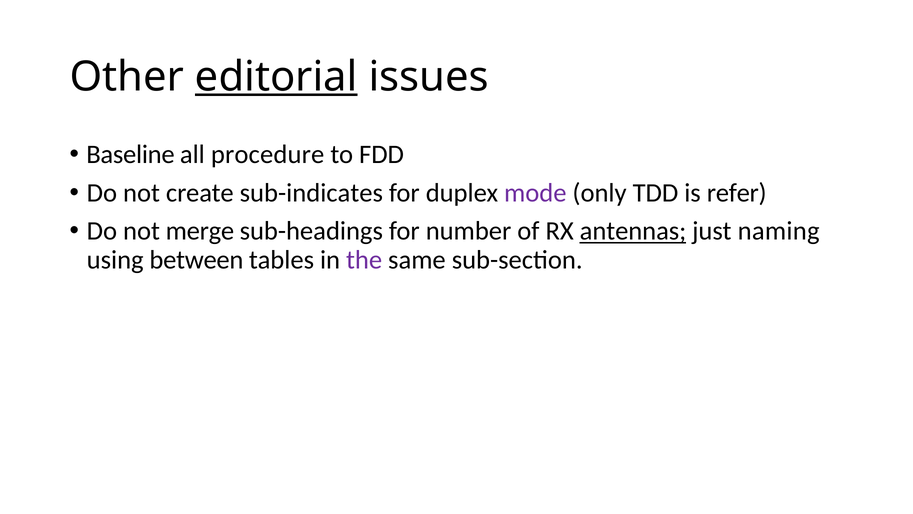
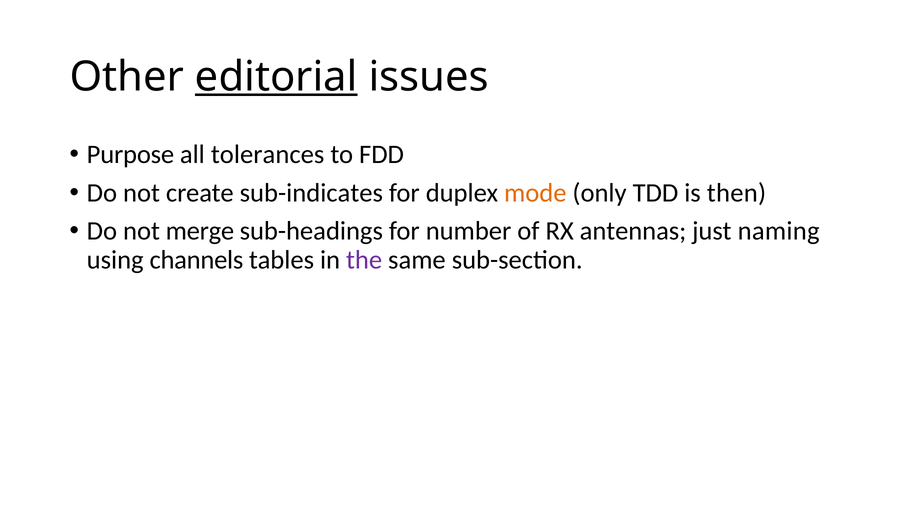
Baseline: Baseline -> Purpose (130, 154)
procedure: procedure -> tolerances (268, 154)
mode colour: purple -> orange (535, 193)
refer: refer -> then (736, 193)
antennas underline: present -> none (633, 231)
between: between -> channels (196, 260)
